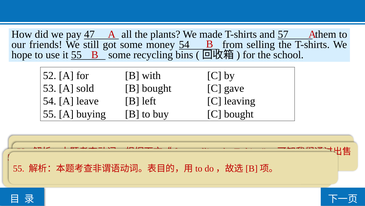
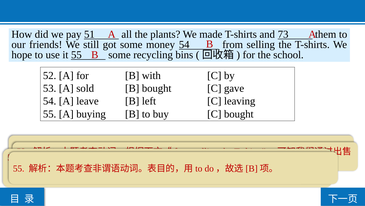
47: 47 -> 51 (89, 34)
57: 57 -> 73 (283, 34)
